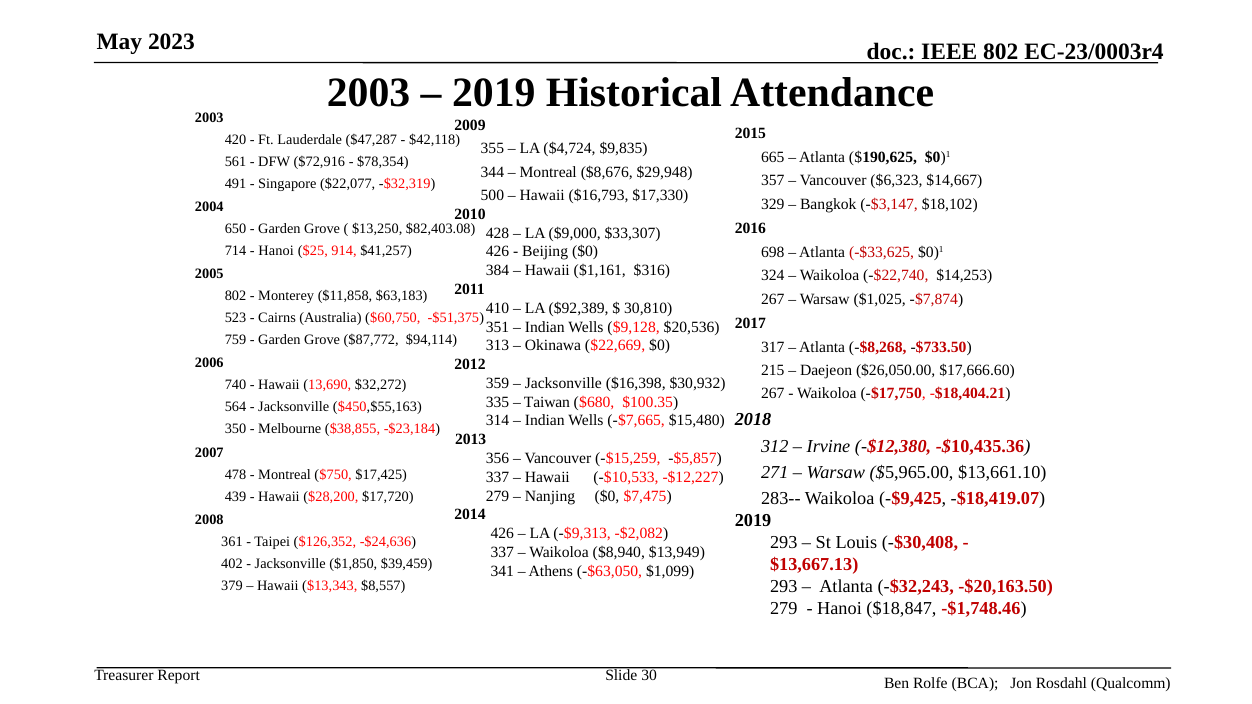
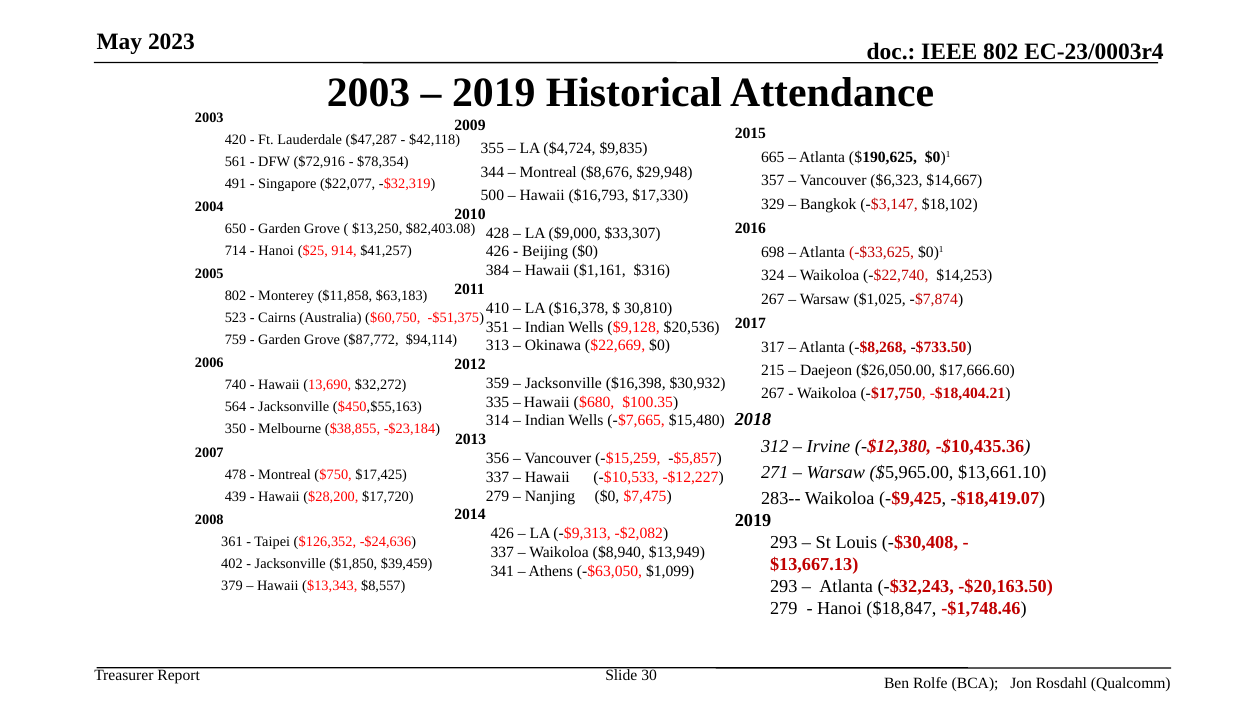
$92,389: $92,389 -> $16,378 (579, 308)
Taiwan: Taiwan -> Hawaii (547, 402)
